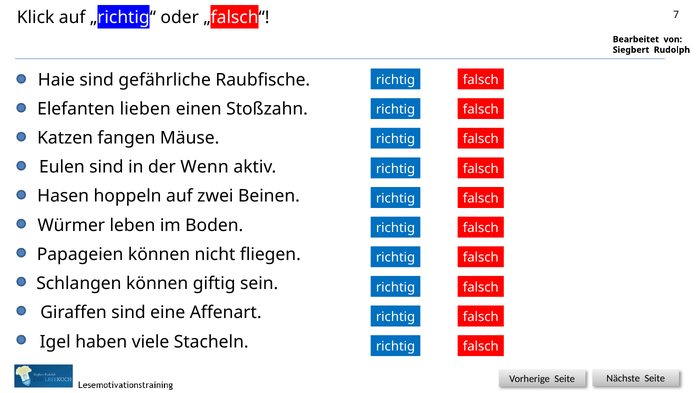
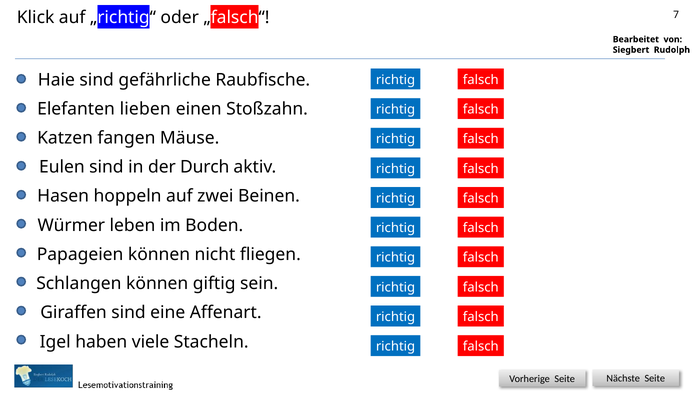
Wenn: Wenn -> Durch (205, 167)
